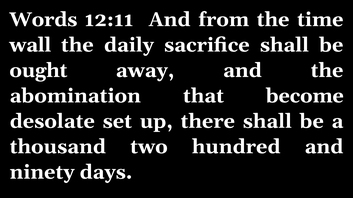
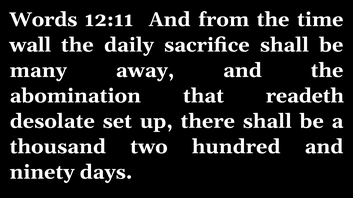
ought: ought -> many (38, 71)
become: become -> readeth (305, 96)
